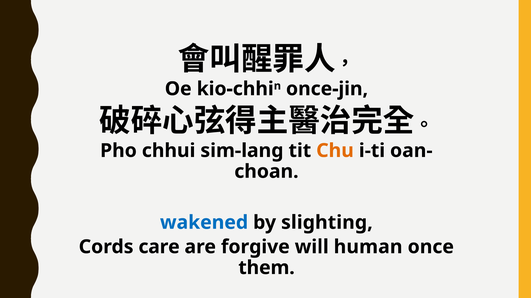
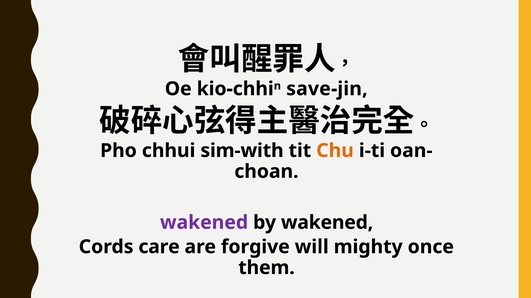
once-jin: once-jin -> save-jin (327, 89)
sim-lang: sim-lang -> sim-with (242, 151)
wakened colour: blue -> purple (204, 223)
by slighting: slighting -> wakened (327, 223)
human: human -> mighty (368, 247)
